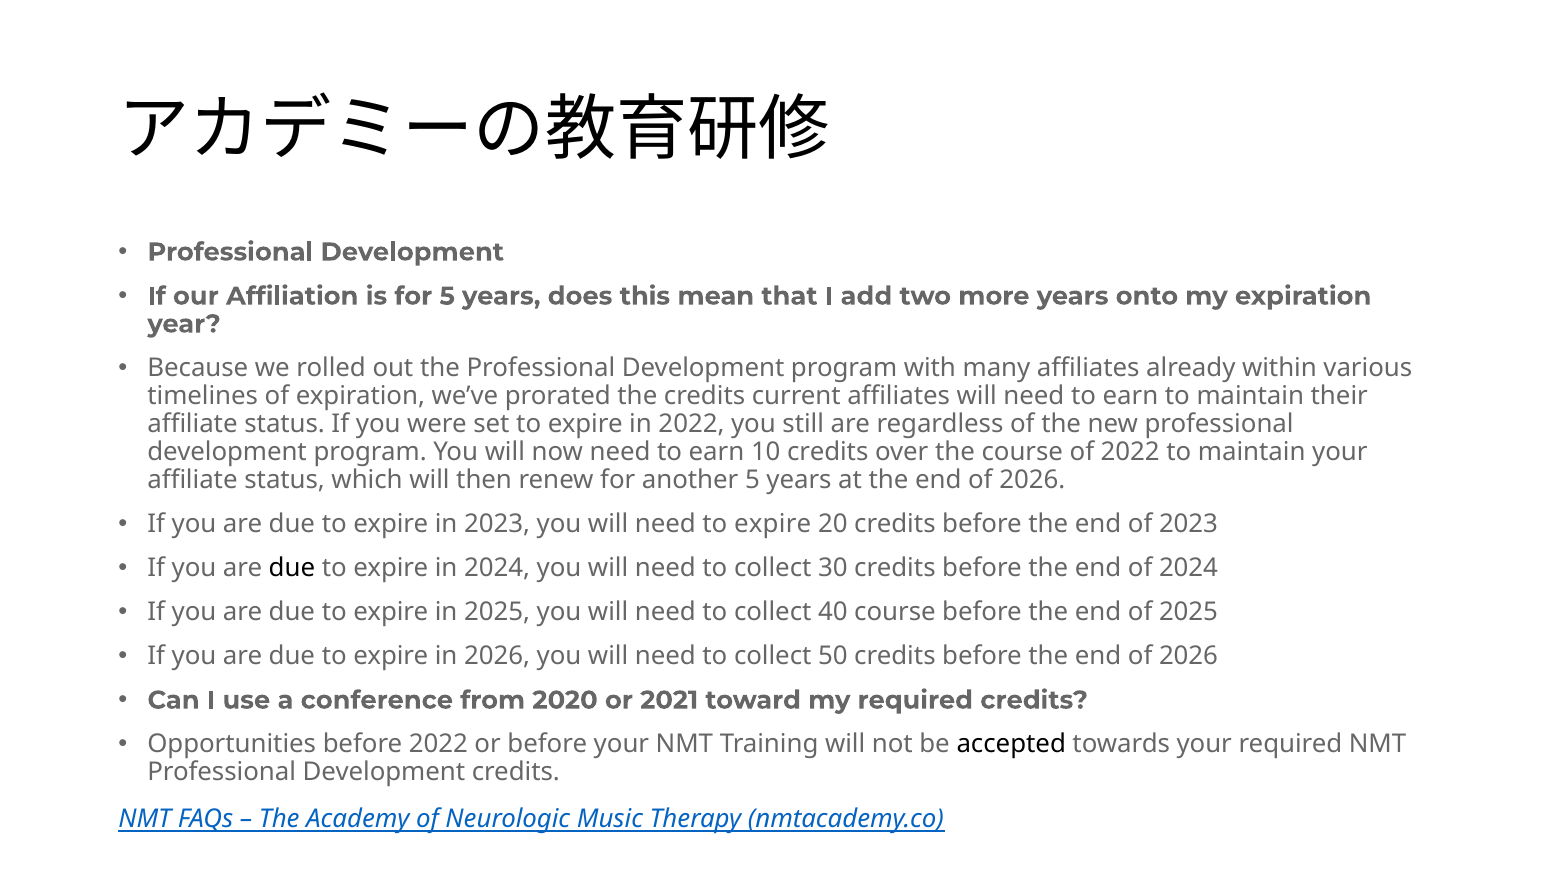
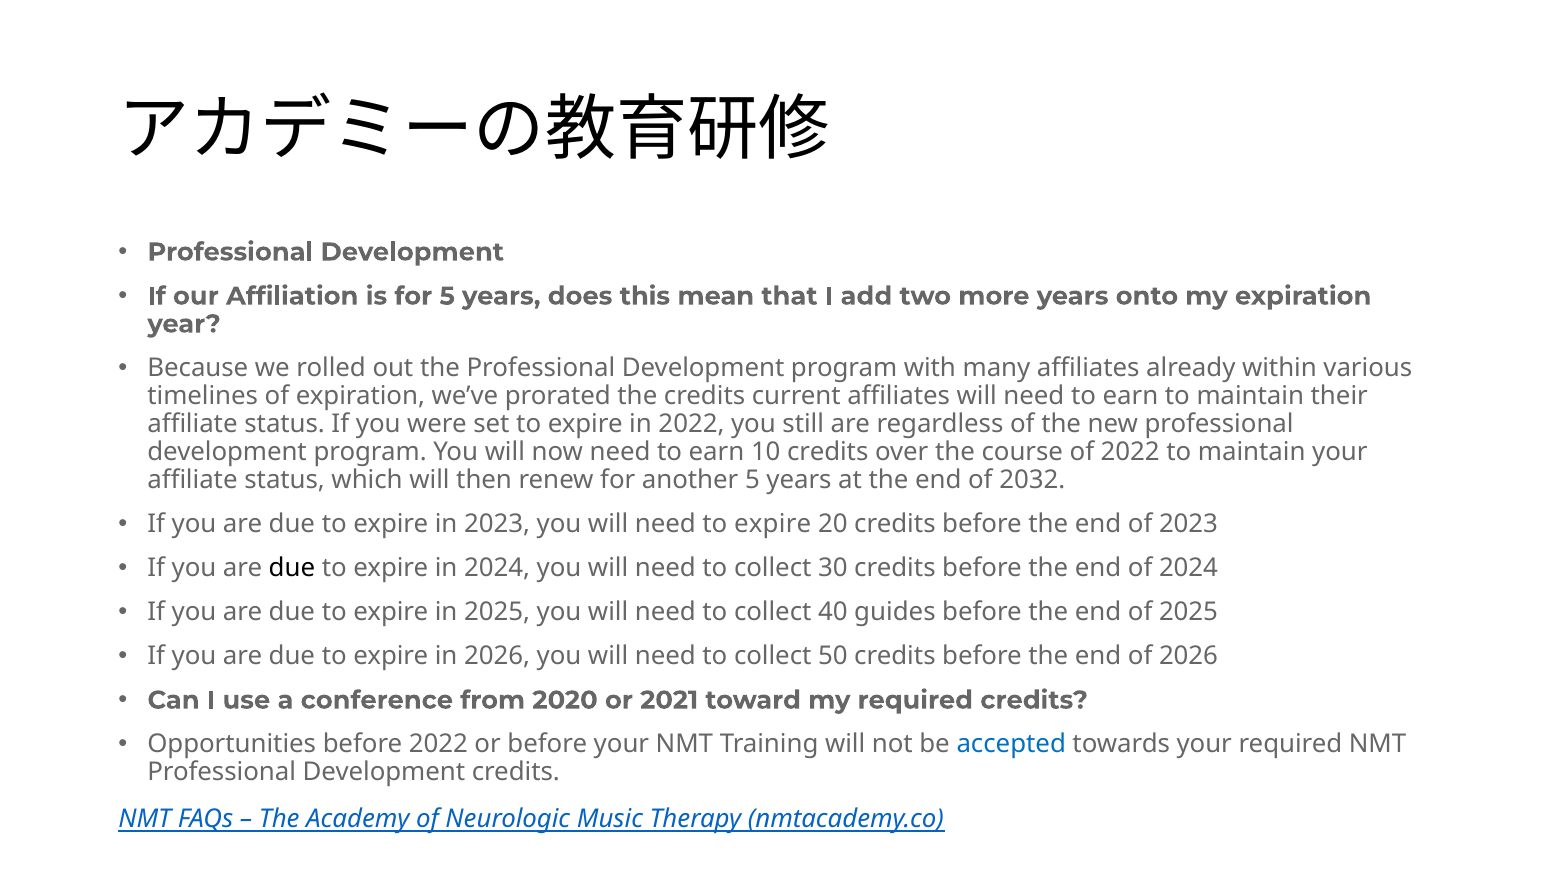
2026: 2026 -> 2032 (1032, 480)
40 course: course -> guides (895, 612)
accepted colour: black -> blue (1011, 744)
